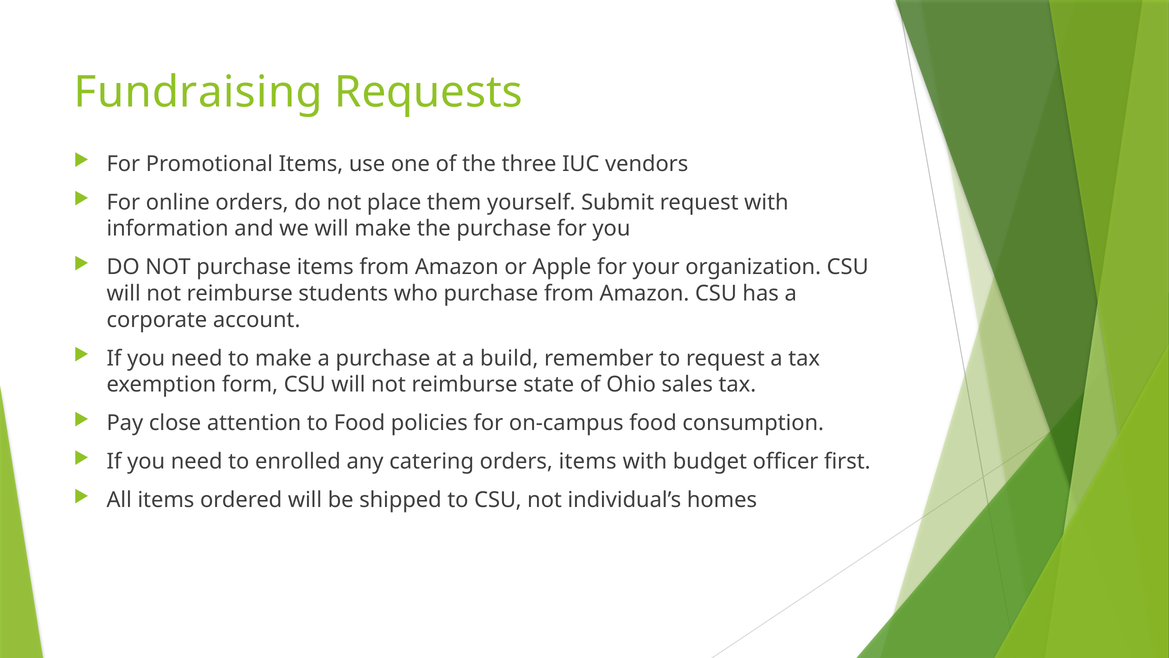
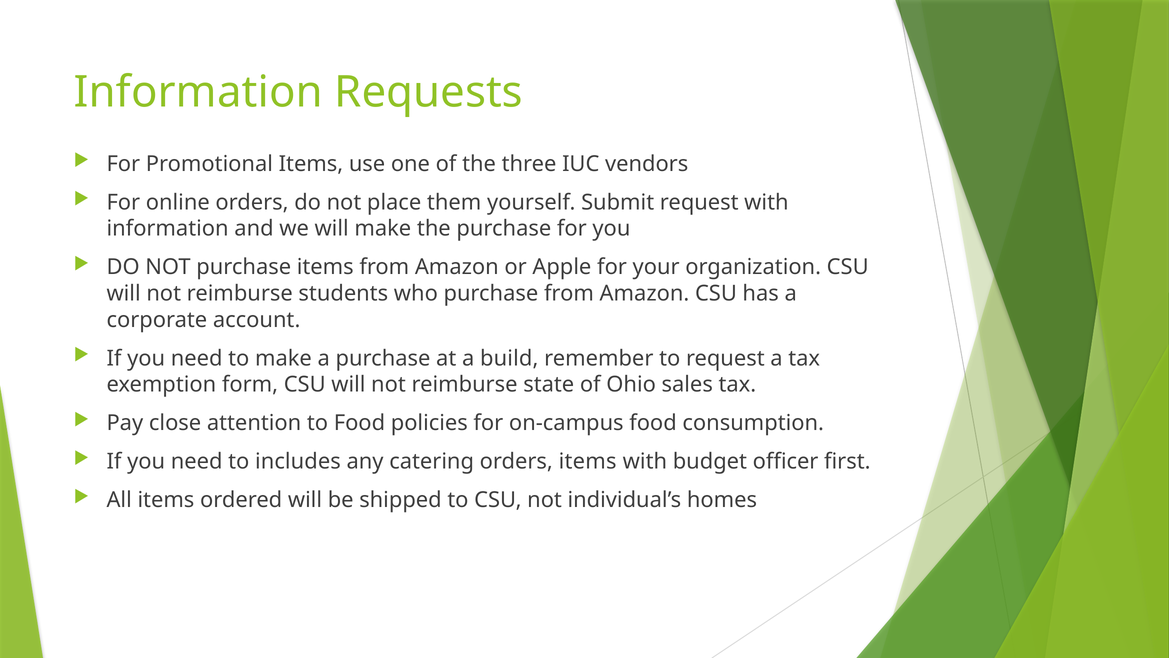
Fundraising: Fundraising -> Information (198, 92)
enrolled: enrolled -> includes (298, 461)
